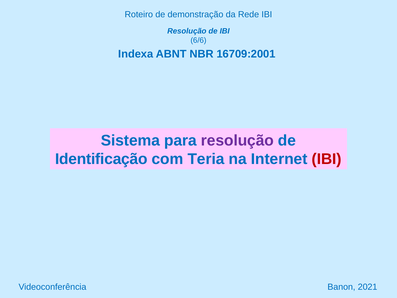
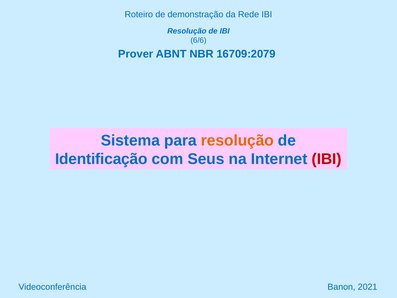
Indexa: Indexa -> Prover (136, 54)
16709:2001: 16709:2001 -> 16709:2079 (246, 54)
resolução colour: purple -> orange (237, 140)
Teria: Teria -> Seus (206, 159)
